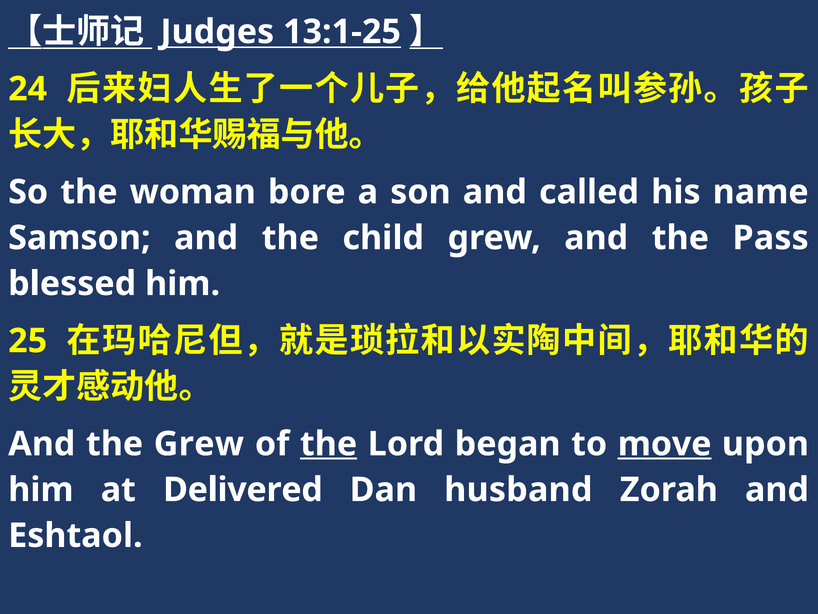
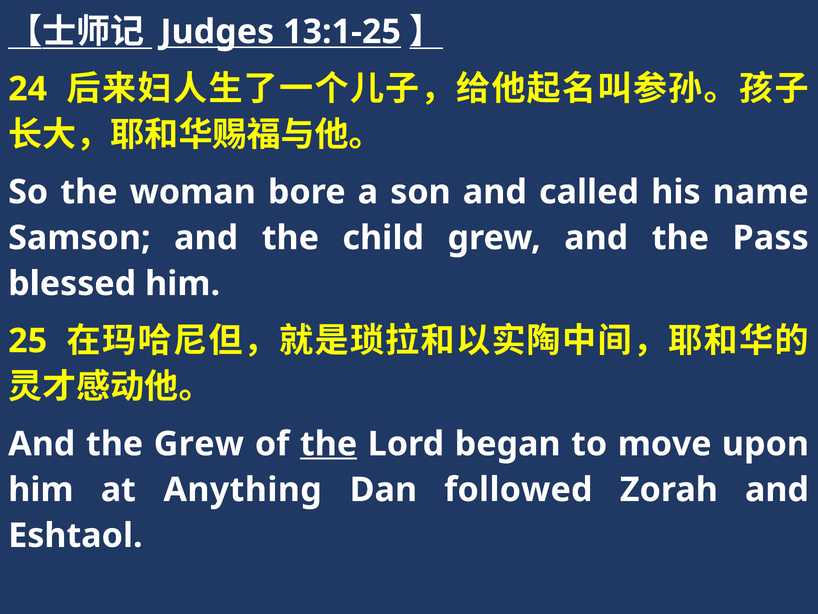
move underline: present -> none (665, 444)
Delivered: Delivered -> Anything (243, 489)
husband: husband -> followed (518, 489)
